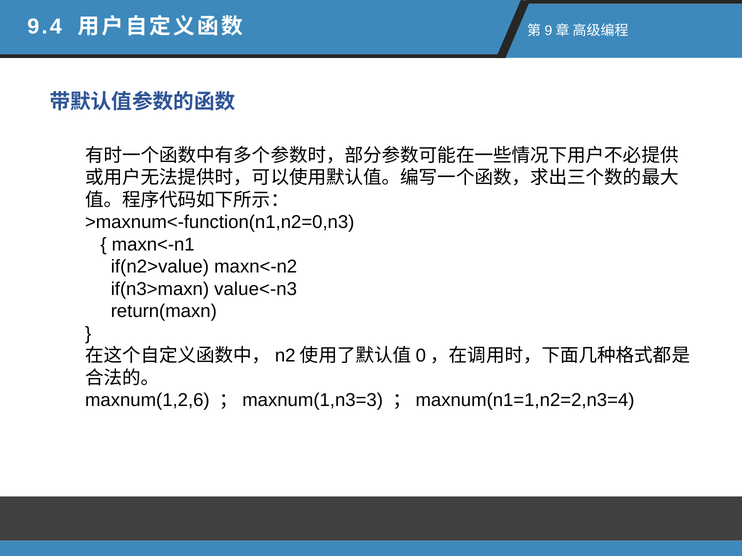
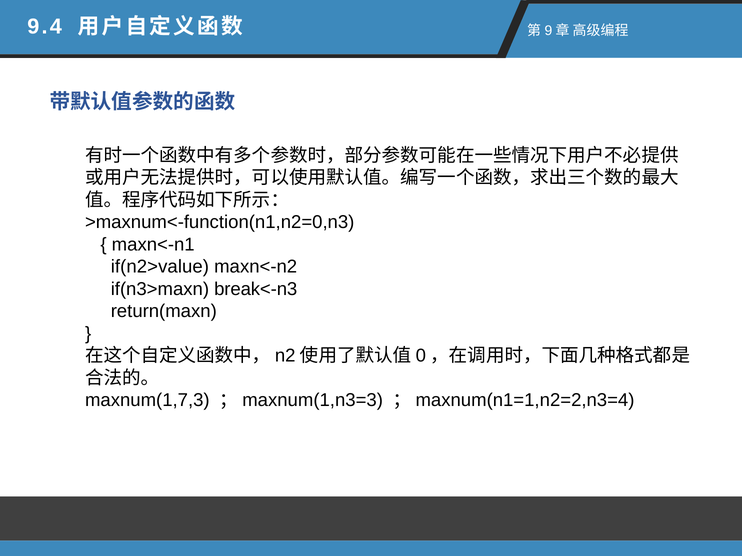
value<-n3: value<-n3 -> break<-n3 (256, 289)
maxnum(1,2,6: maxnum(1,2,6 -> maxnum(1,7,3 (147, 401)
